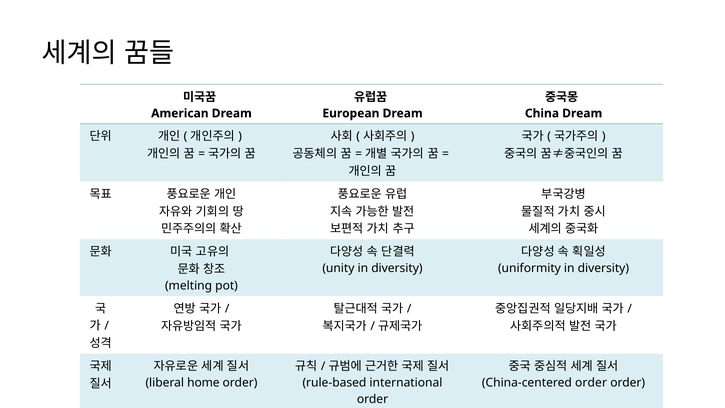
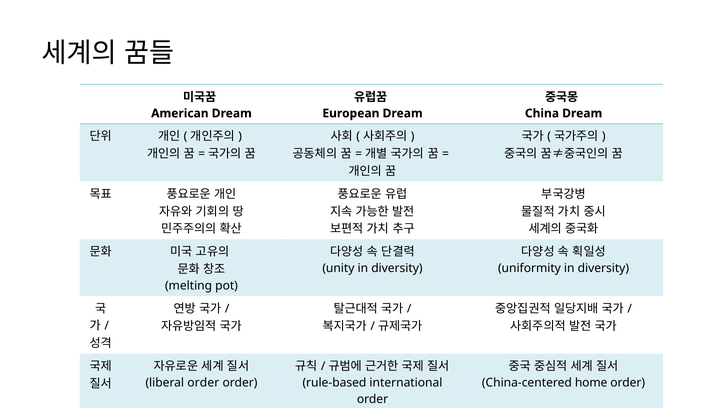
liberal home: home -> order (203, 383)
China-centered order: order -> home (591, 383)
